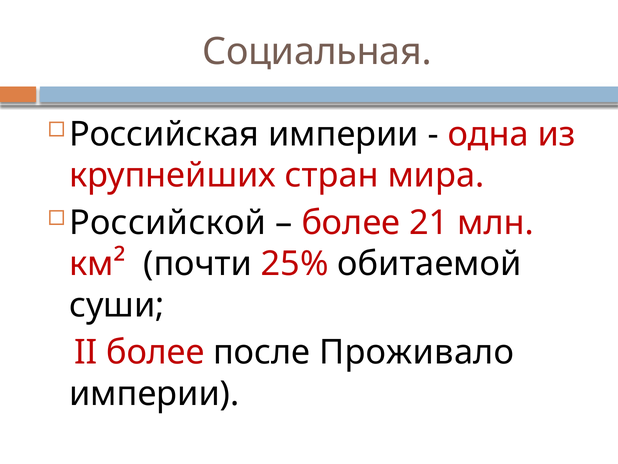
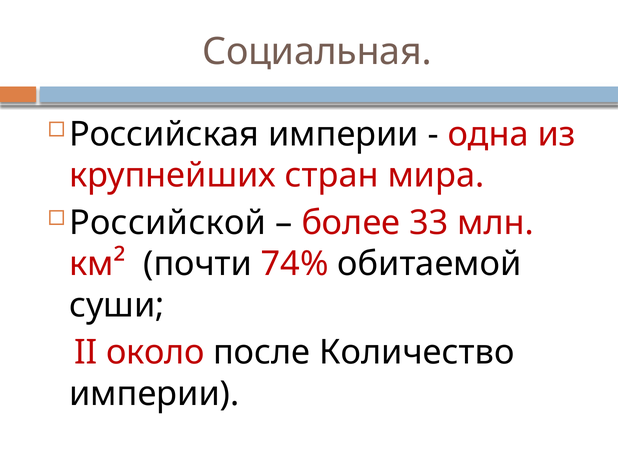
21: 21 -> 33 (429, 223)
25%: 25% -> 74% (295, 264)
II более: более -> около (155, 352)
Проживало: Проживало -> Количество (417, 352)
